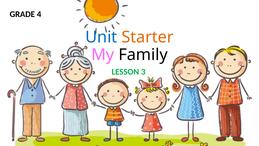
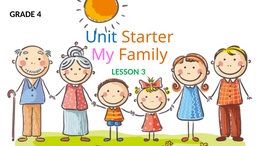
Family colour: black -> orange (143, 55)
